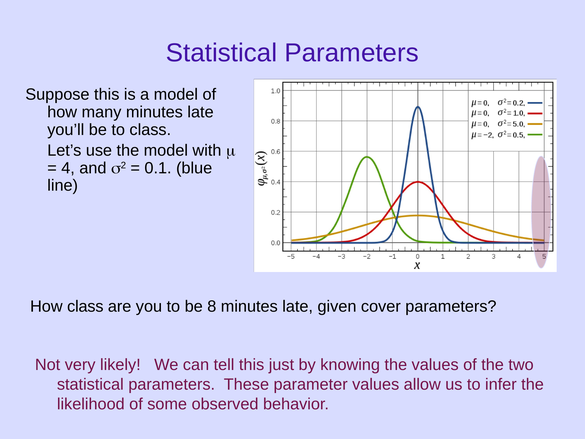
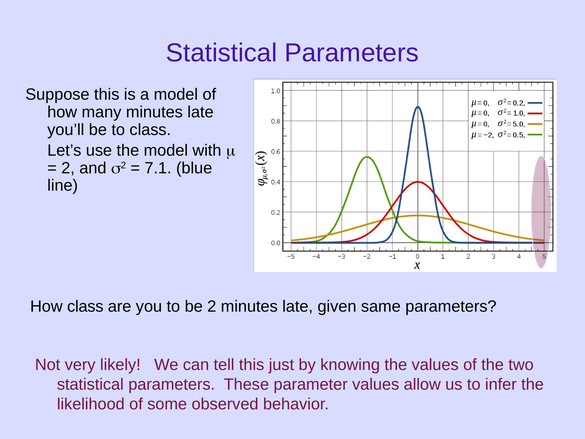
4: 4 -> 2 (68, 168)
0.1: 0.1 -> 7.1 (158, 168)
be 8: 8 -> 2 (212, 306)
cover: cover -> same (381, 306)
